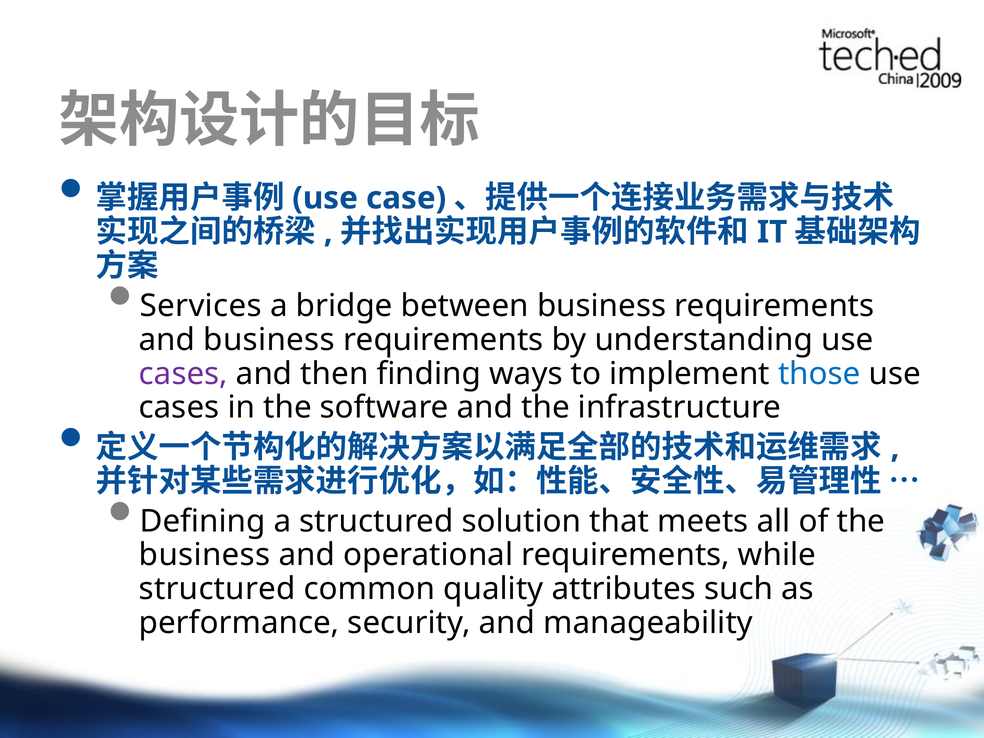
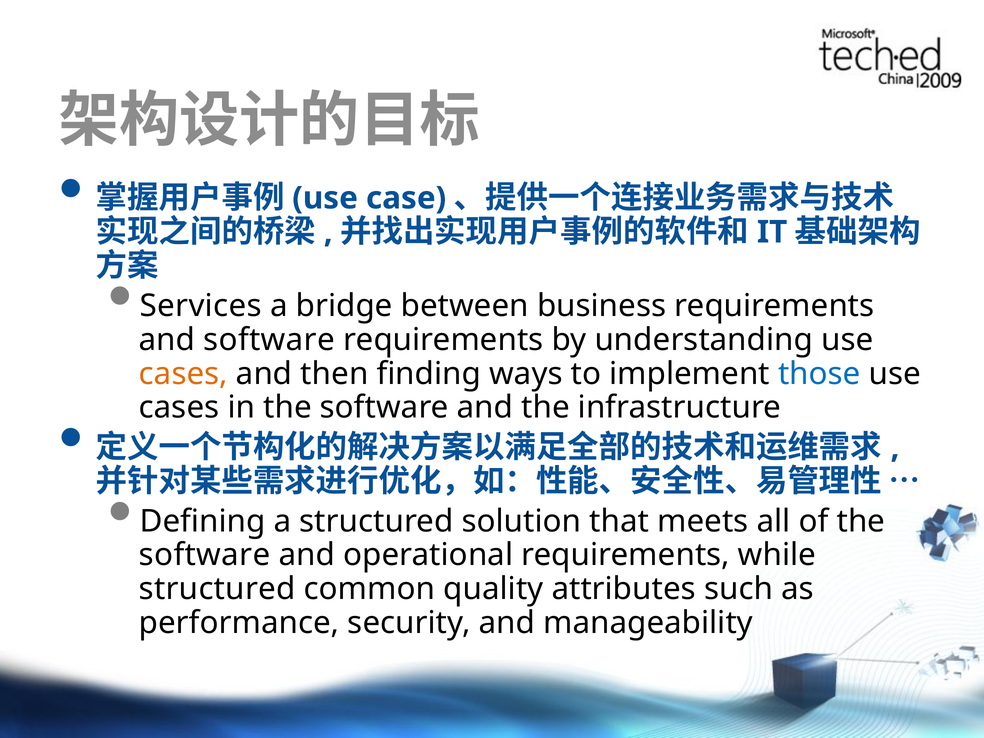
and business: business -> software (269, 340)
cases colour: purple -> orange (183, 374)
business: business -> software (205, 555)
